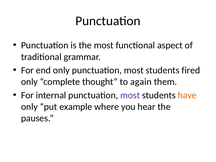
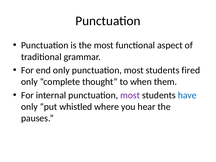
again: again -> when (141, 82)
have colour: orange -> blue (187, 95)
example: example -> whistled (76, 107)
